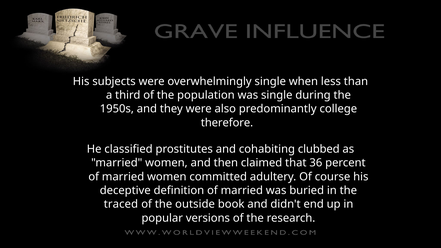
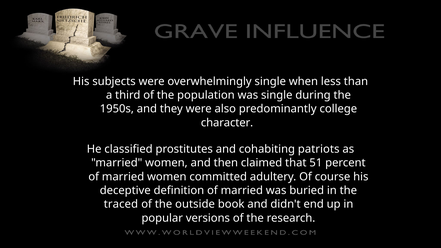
therefore: therefore -> character (227, 123)
clubbed: clubbed -> patriots (319, 149)
36: 36 -> 51 (316, 163)
